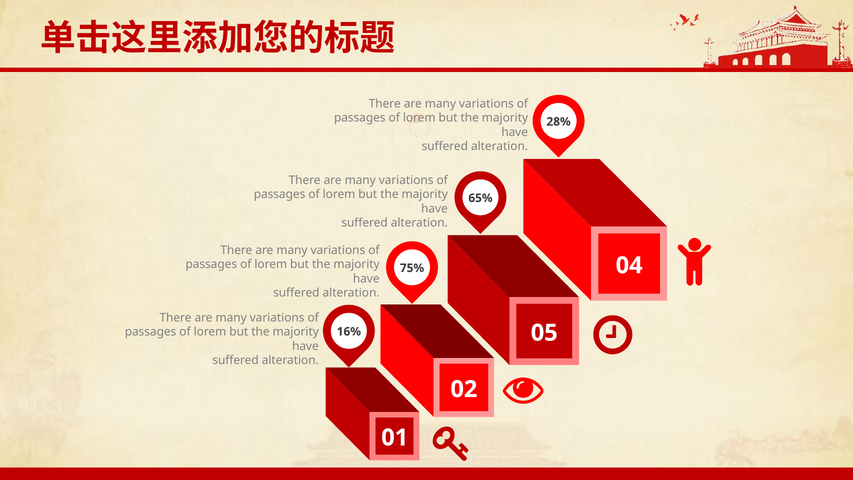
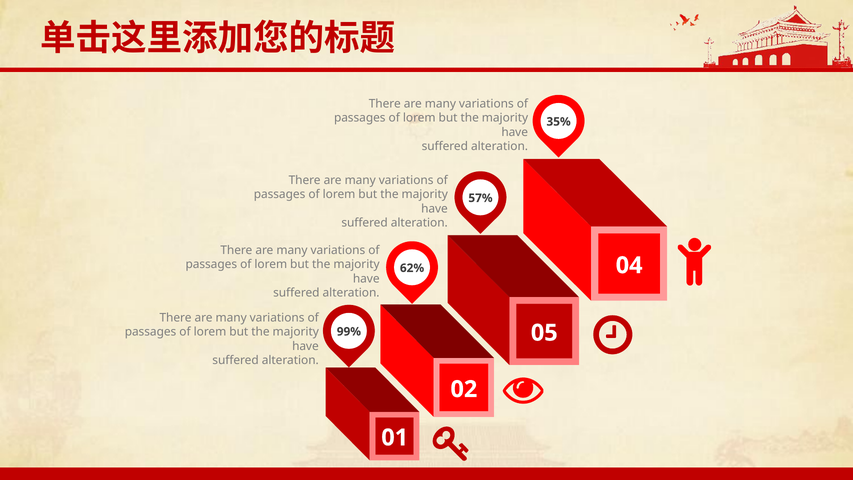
28%: 28% -> 35% (559, 122)
65%: 65% -> 57% (480, 198)
75%: 75% -> 62% (412, 268)
16%: 16% -> 99% (349, 332)
